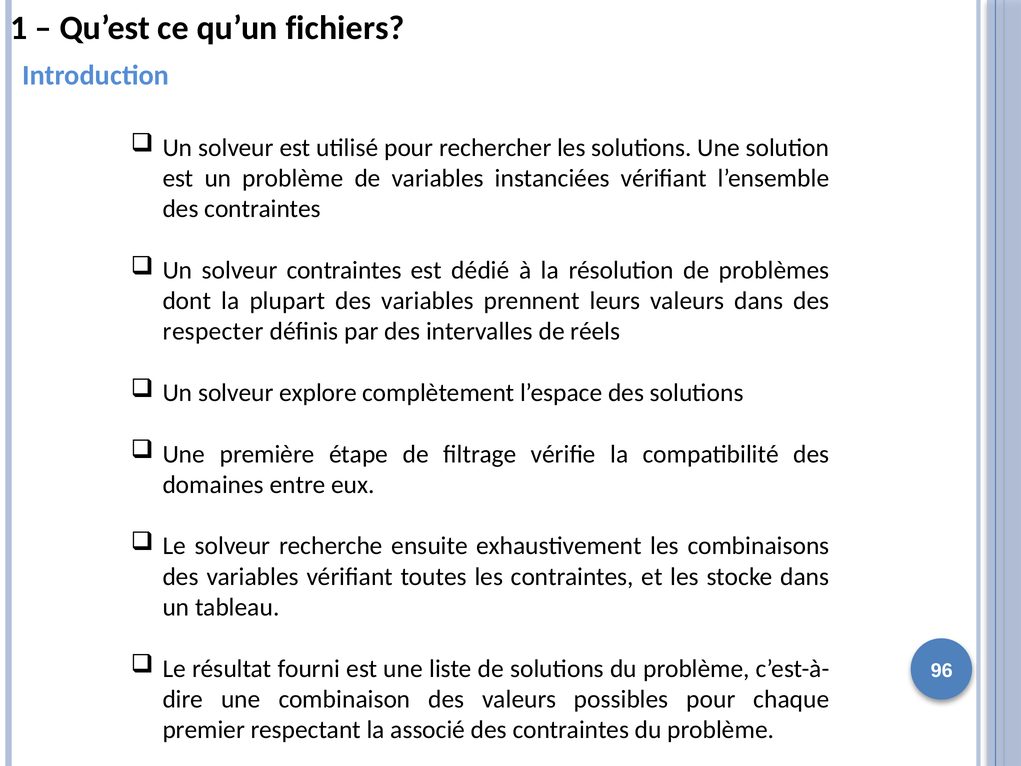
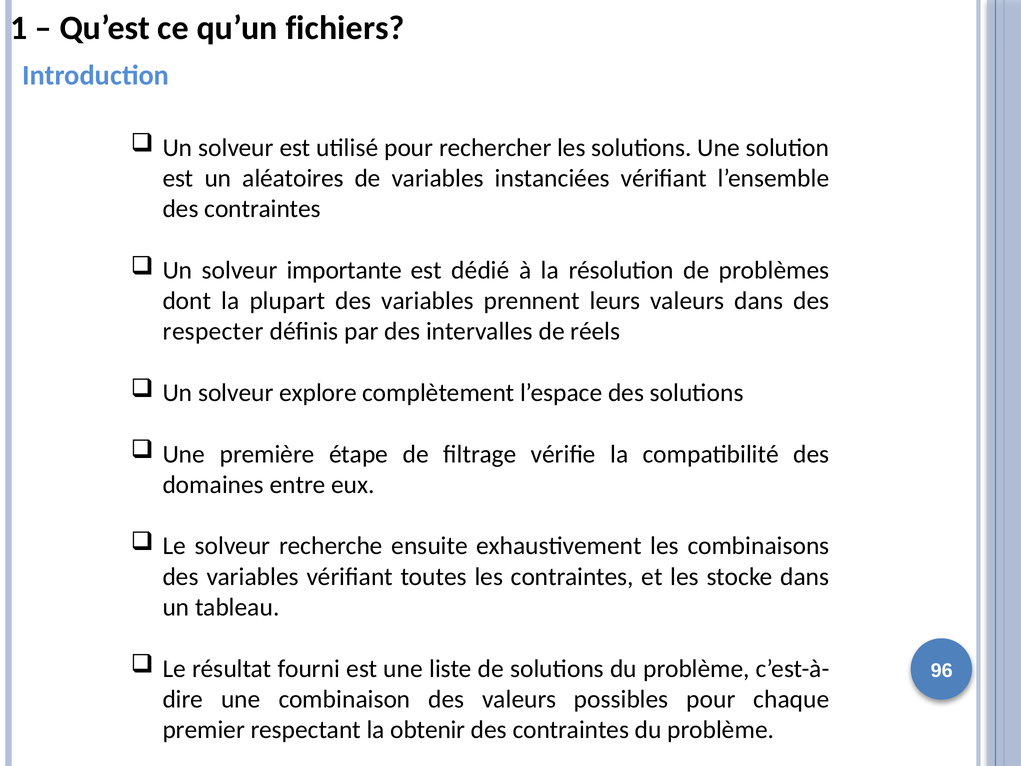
un problème: problème -> aléatoires (293, 178)
solveur contraintes: contraintes -> importante (344, 270)
associé: associé -> obtenir (428, 730)
